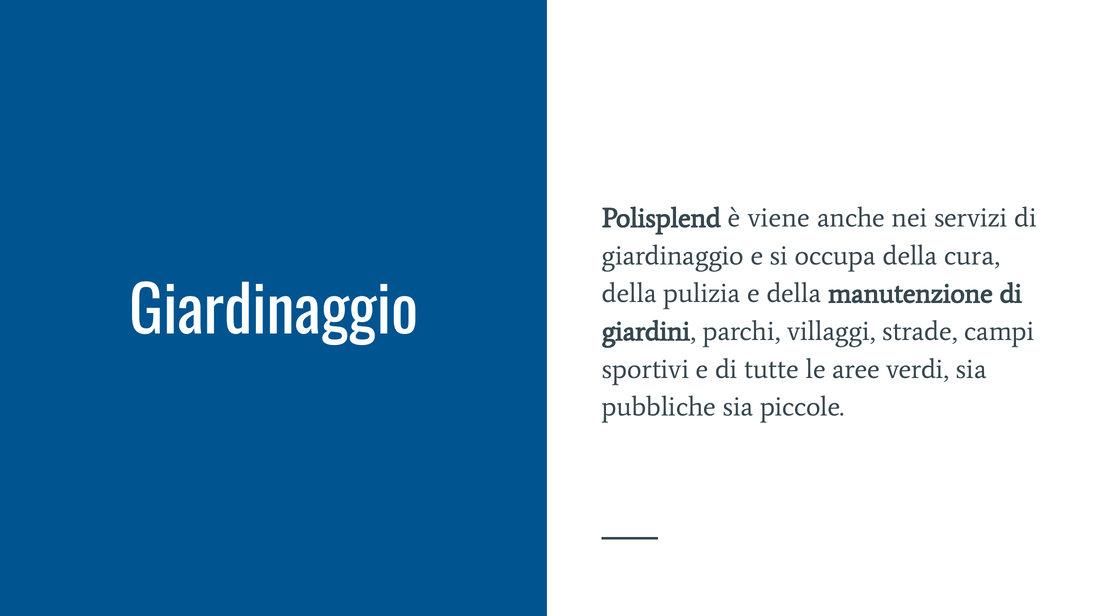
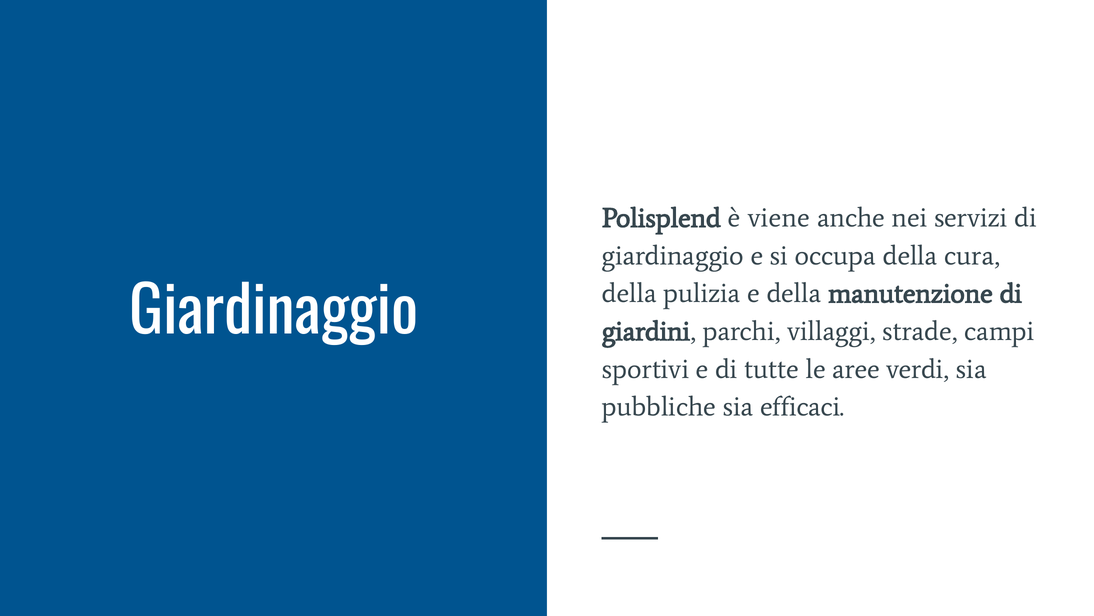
piccole: piccole -> efficaci (802, 406)
